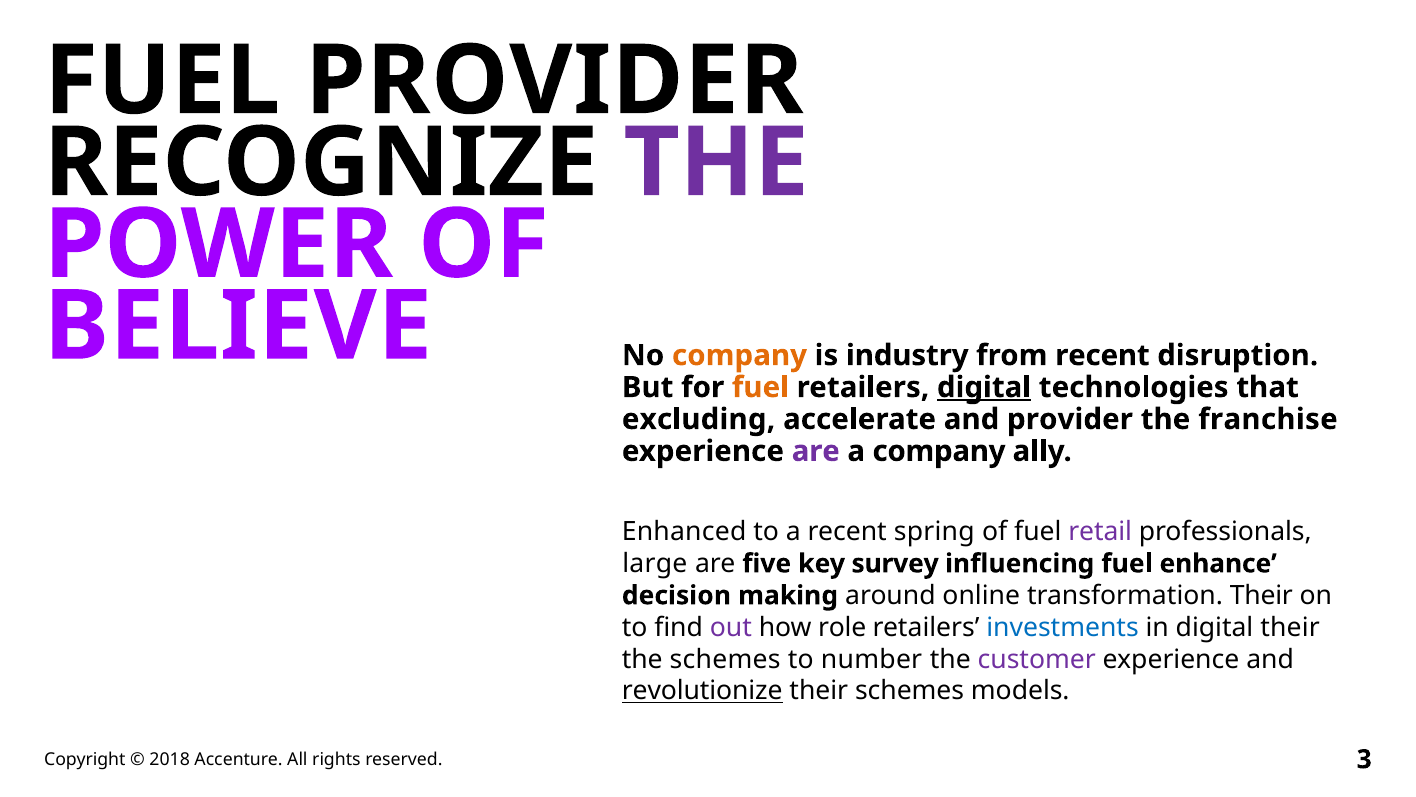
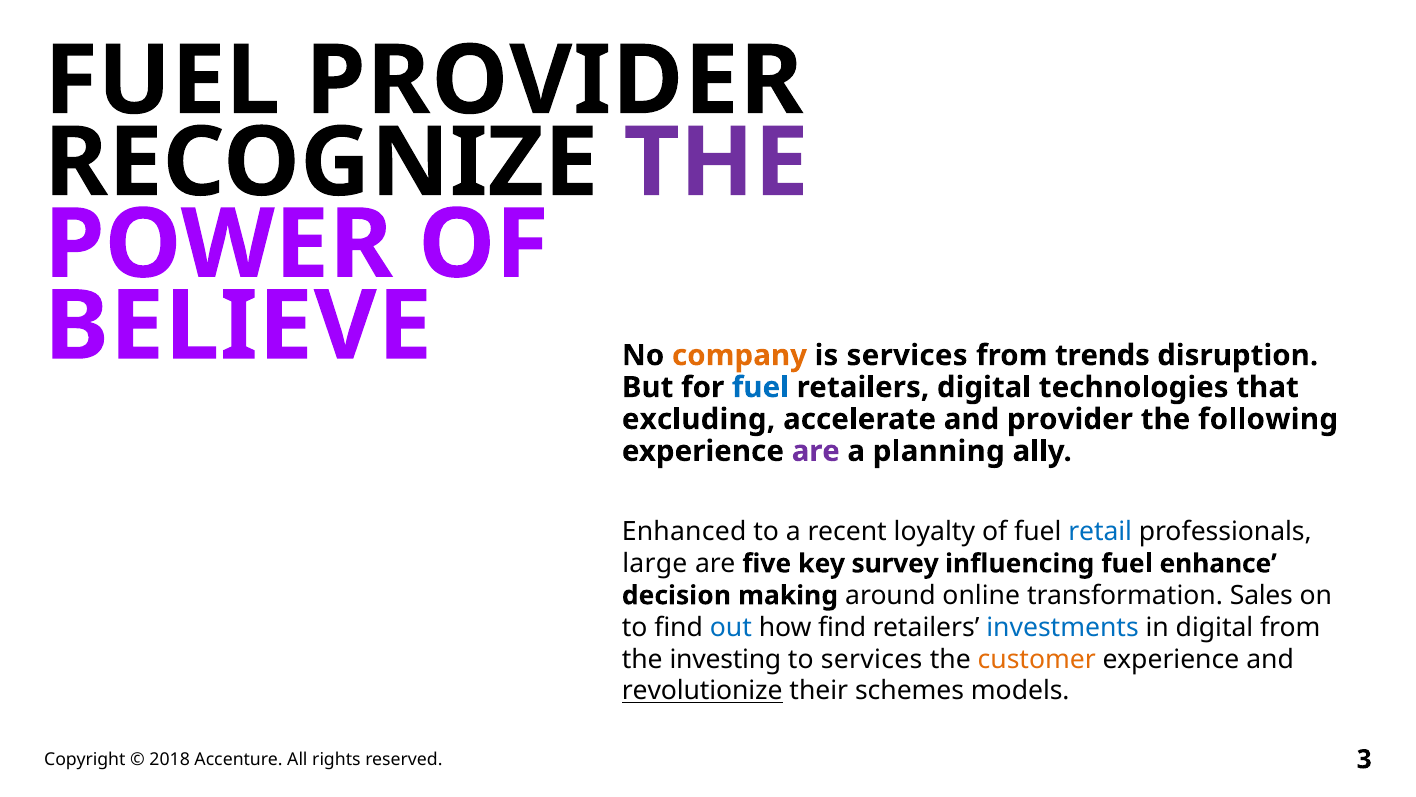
is industry: industry -> services (907, 355)
from recent: recent -> trends (1102, 355)
fuel colour: orange -> blue (760, 387)
digital underline: present -> none (984, 387)
franchise: franchise -> following (1268, 419)
a company: company -> planning (939, 451)
spring: spring -> loyalty (934, 531)
retail colour: purple -> blue (1100, 531)
transformation Their: Their -> Sales (1261, 595)
out colour: purple -> blue (731, 627)
how role: role -> find (842, 627)
digital their: their -> from (1290, 627)
the schemes: schemes -> investing (725, 659)
to number: number -> services (872, 659)
customer colour: purple -> orange (1037, 659)
